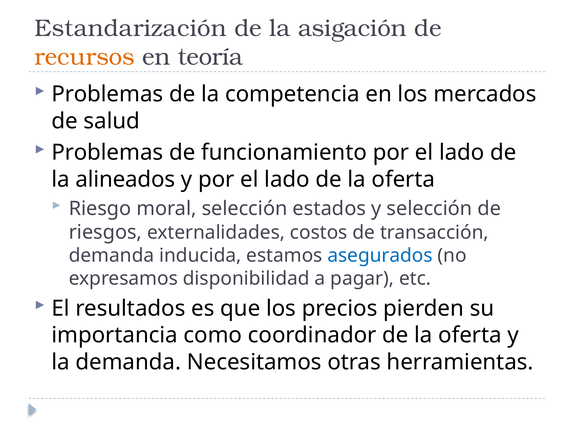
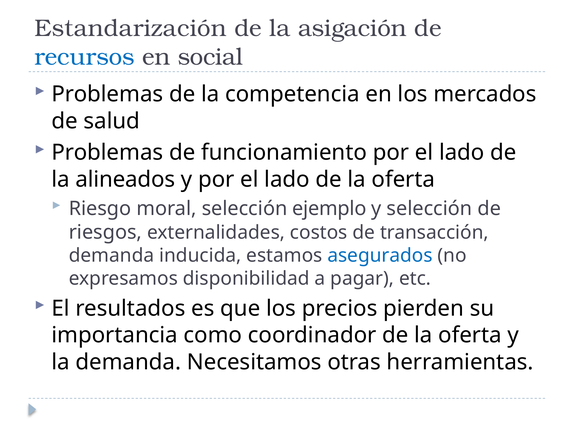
recursos colour: orange -> blue (84, 57)
teoría: teoría -> social (210, 57)
estados: estados -> ejemplo (329, 209)
